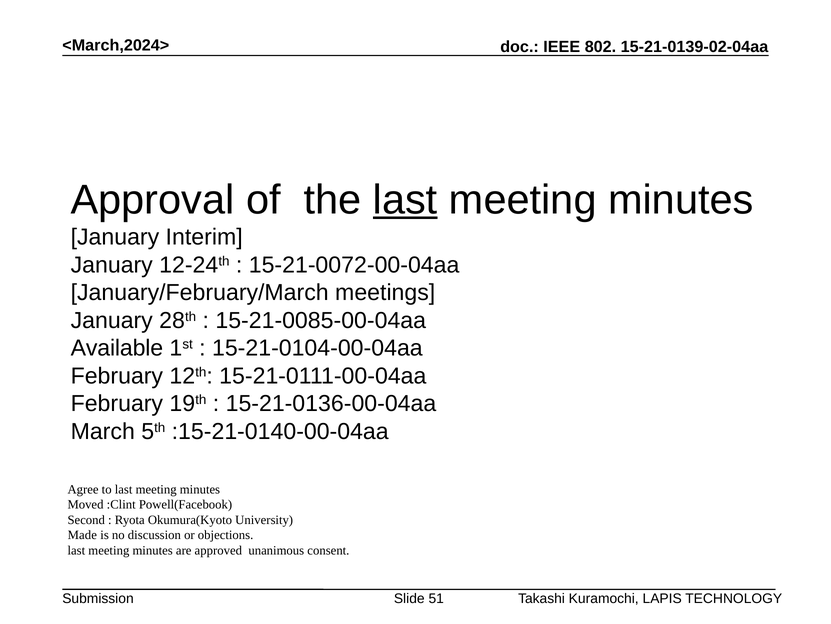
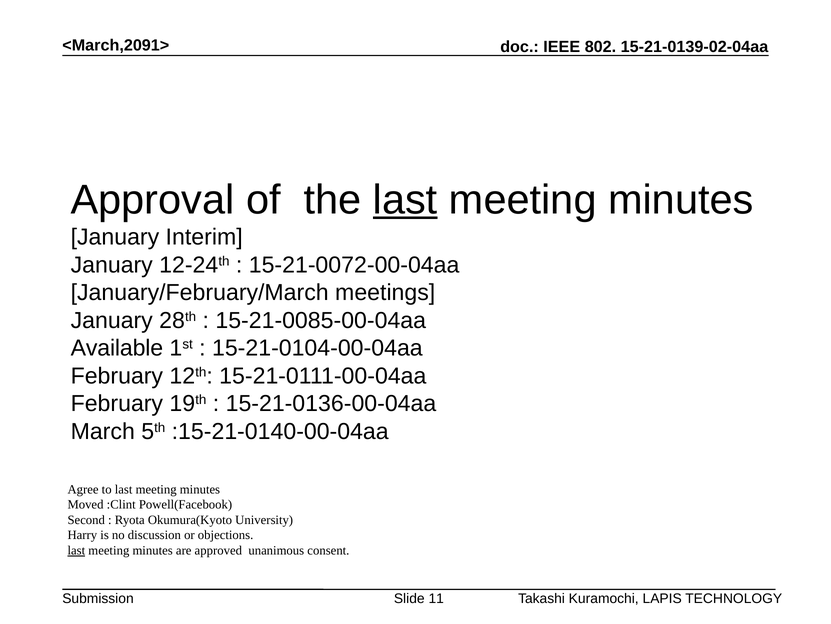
<March,2024>: <March,2024> -> <March,2091> (116, 45)
Made: Made -> Harry (82, 535)
last underline: none -> present (76, 550)
51: 51 -> 11 (436, 598)
